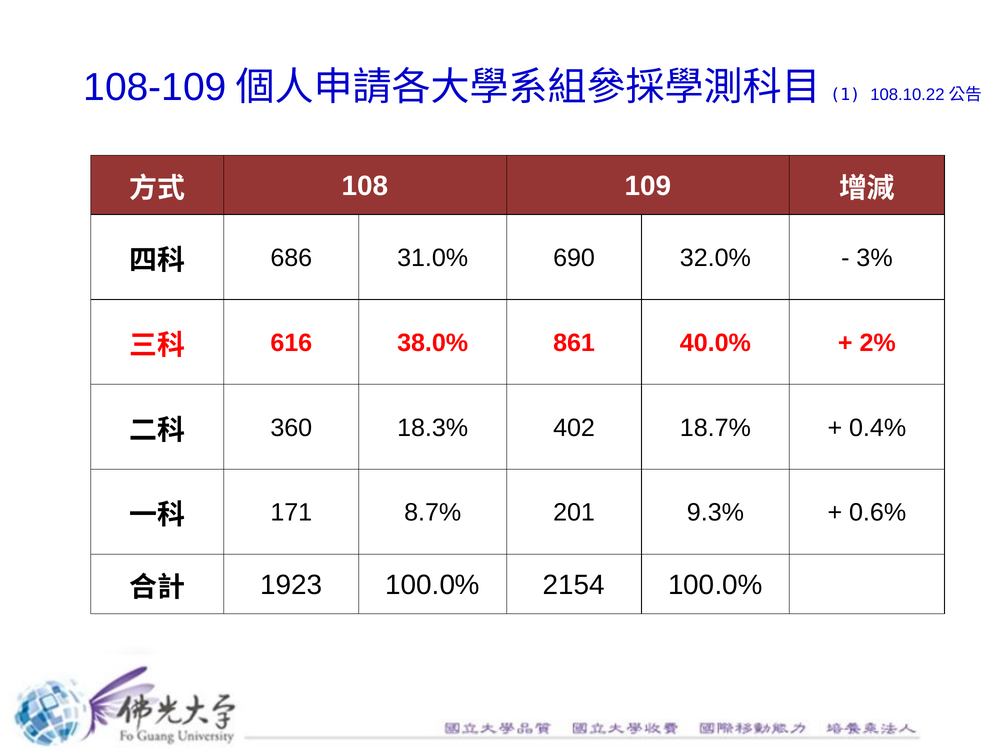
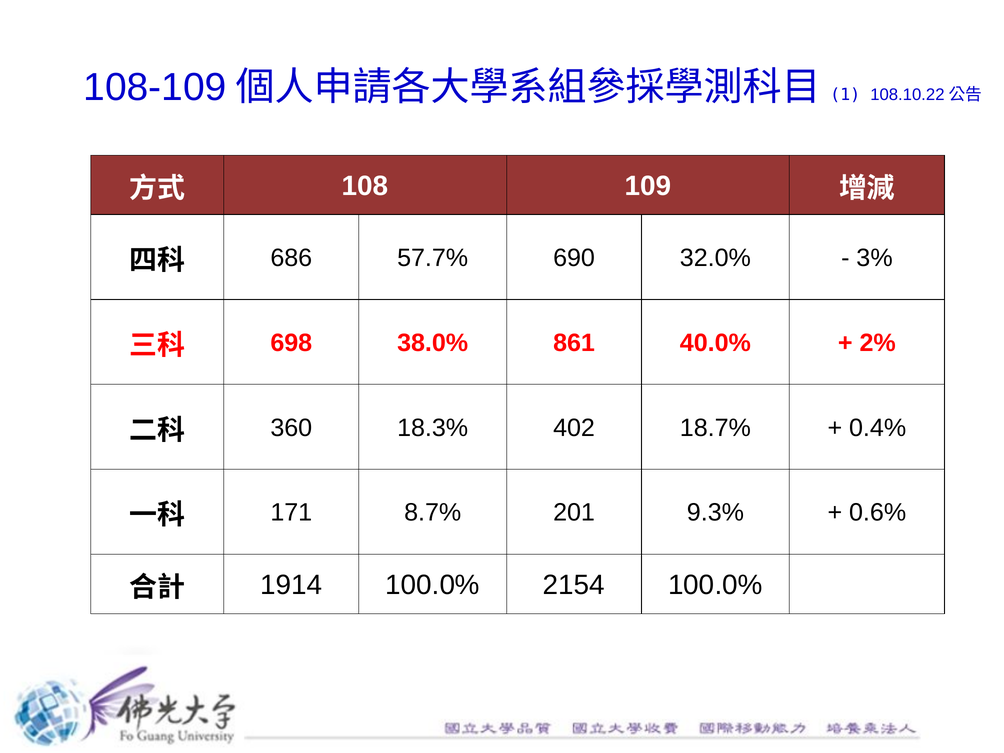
31.0%: 31.0% -> 57.7% (433, 258)
616: 616 -> 698 (291, 343)
1923: 1923 -> 1914 (291, 585)
